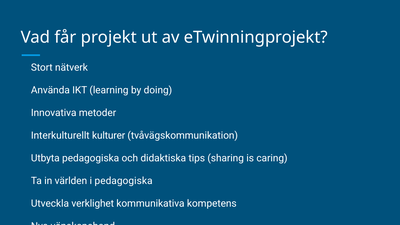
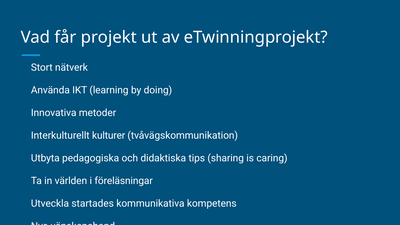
i pedagogiska: pedagogiska -> föreläsningar (124, 181)
verklighet: verklighet -> startades (93, 204)
